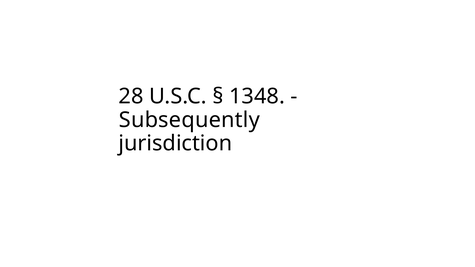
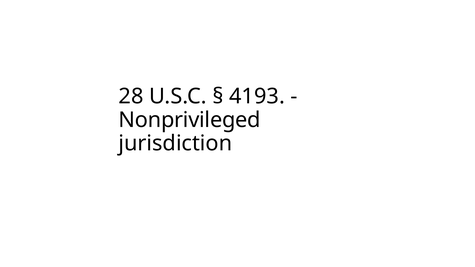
1348: 1348 -> 4193 (257, 96)
Subsequently: Subsequently -> Nonprivileged (190, 120)
